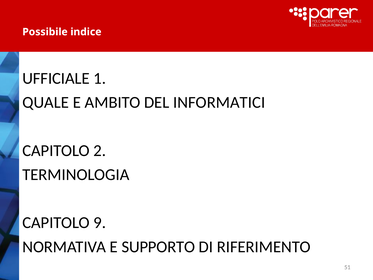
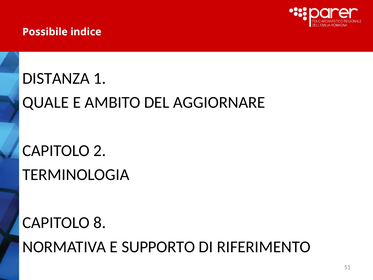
UFFICIALE: UFFICIALE -> DISTANZA (56, 78)
INFORMATICI: INFORMATICI -> AGGIORNARE (219, 102)
9: 9 -> 8 (100, 223)
